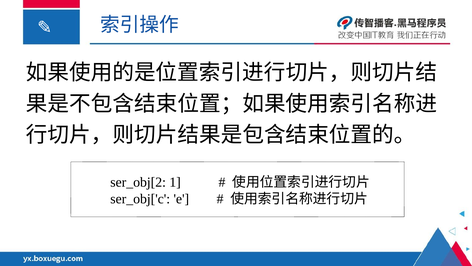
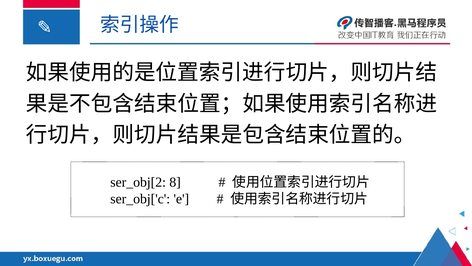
1: 1 -> 8 (175, 182)
